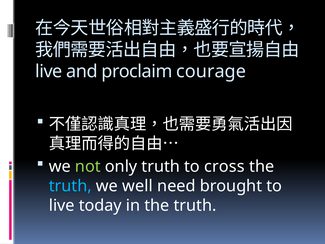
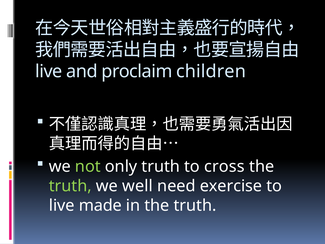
courage: courage -> children (211, 71)
truth colour: light blue -> light green (70, 186)
brought: brought -> exercise (231, 186)
today: today -> made (100, 205)
